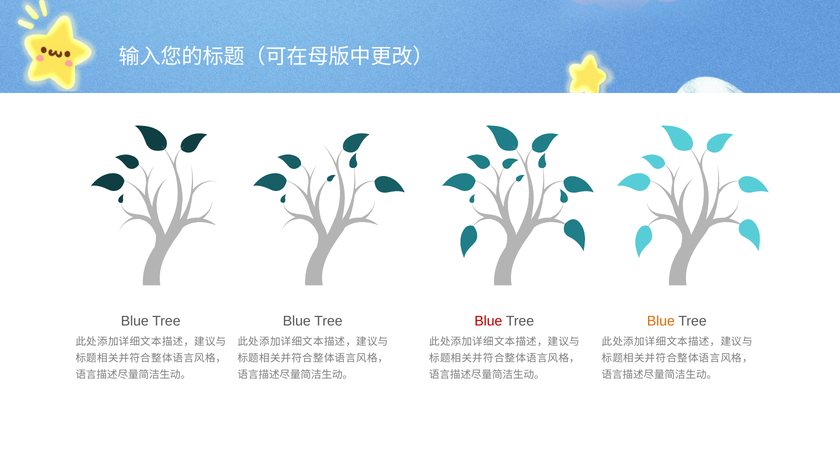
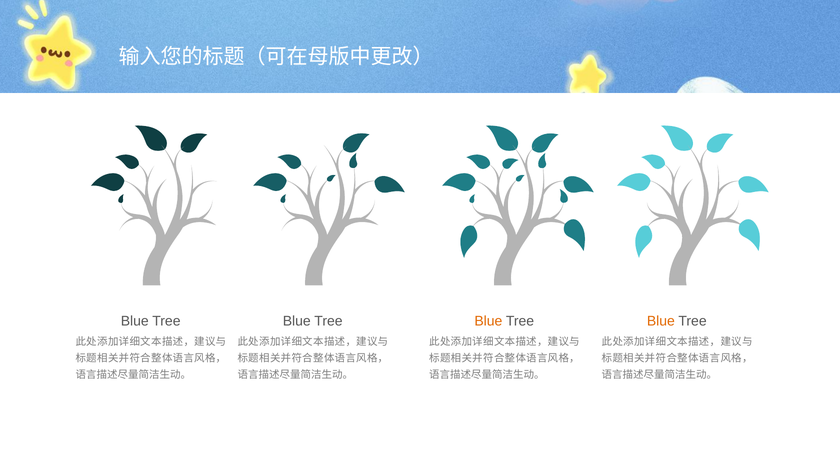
Blue colour: red -> orange (488, 321)
